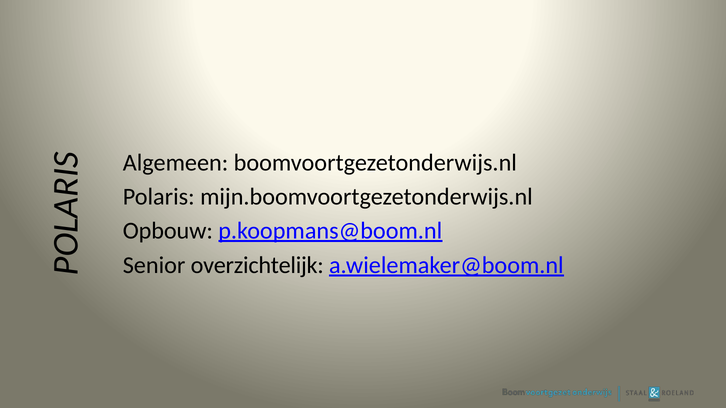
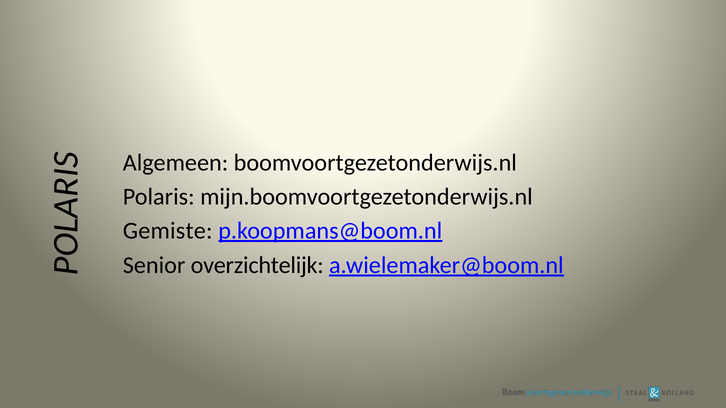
Opbouw: Opbouw -> Gemiste (168, 231)
